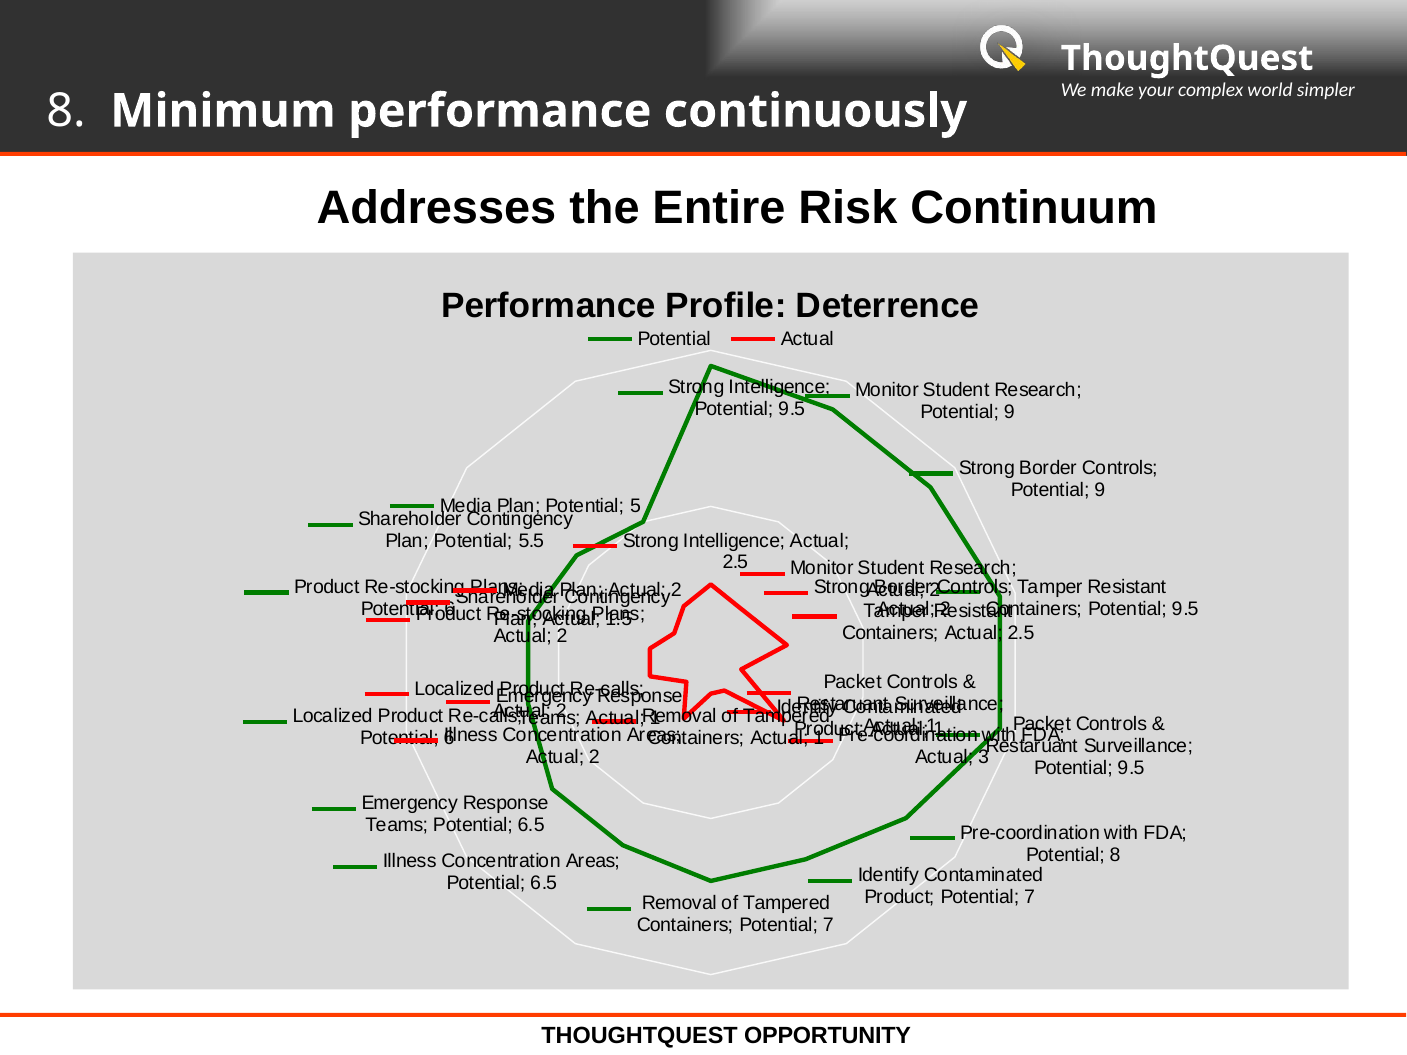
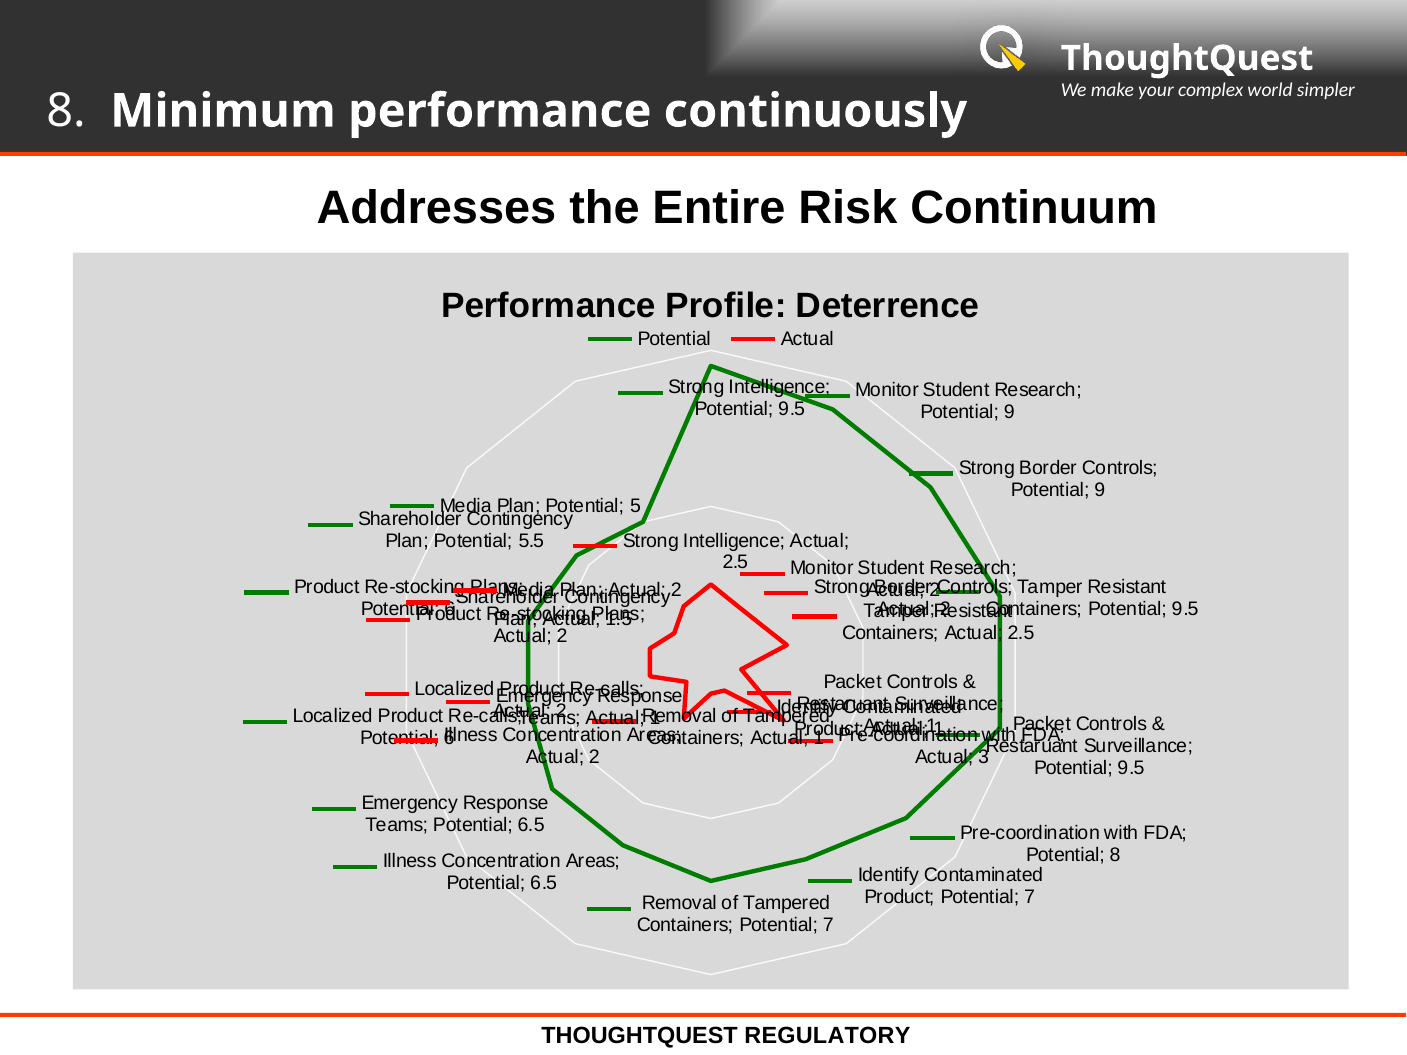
OPPORTUNITY: OPPORTUNITY -> REGULATORY (827, 1036)
